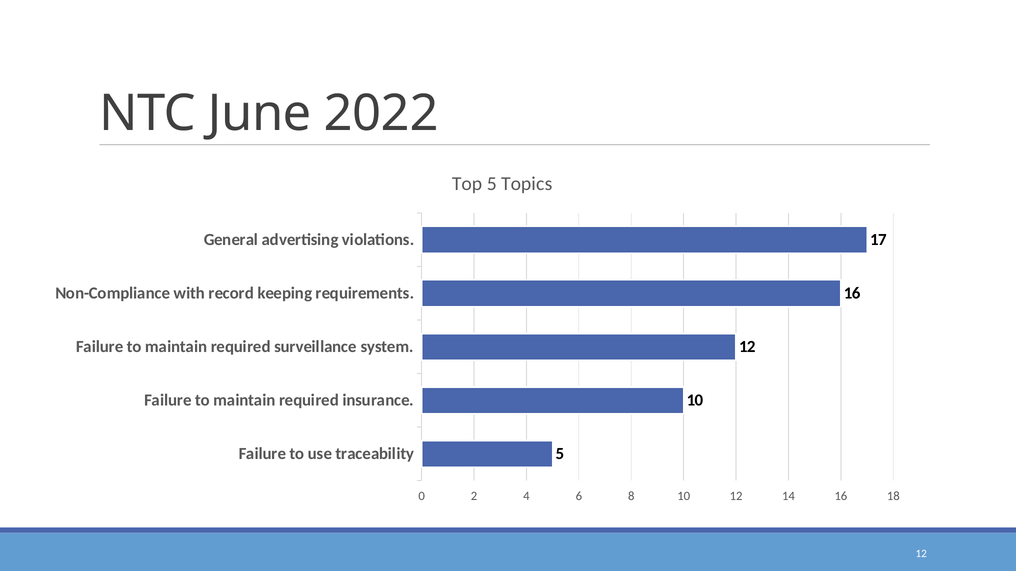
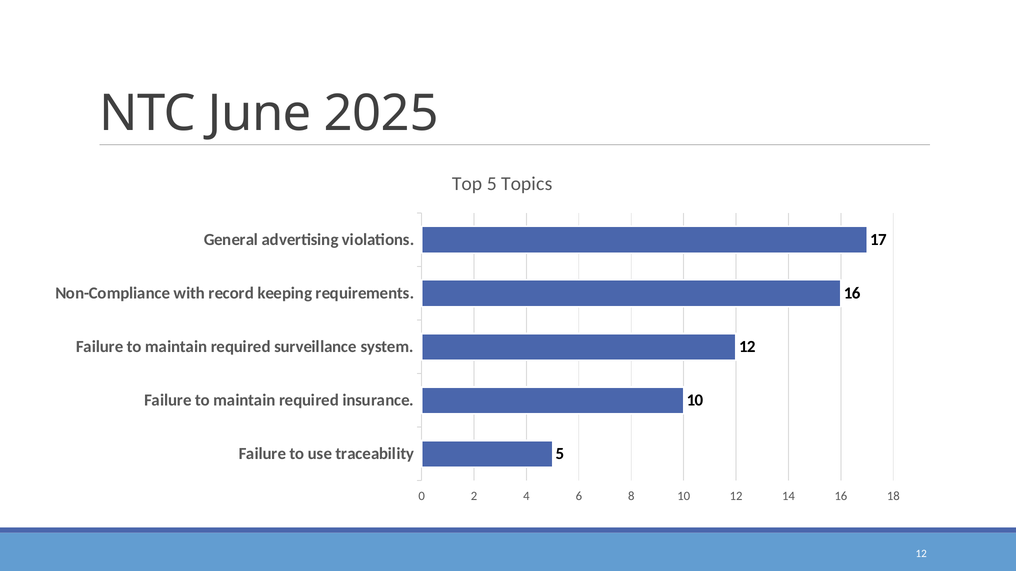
2022: 2022 -> 2025 (381, 114)
